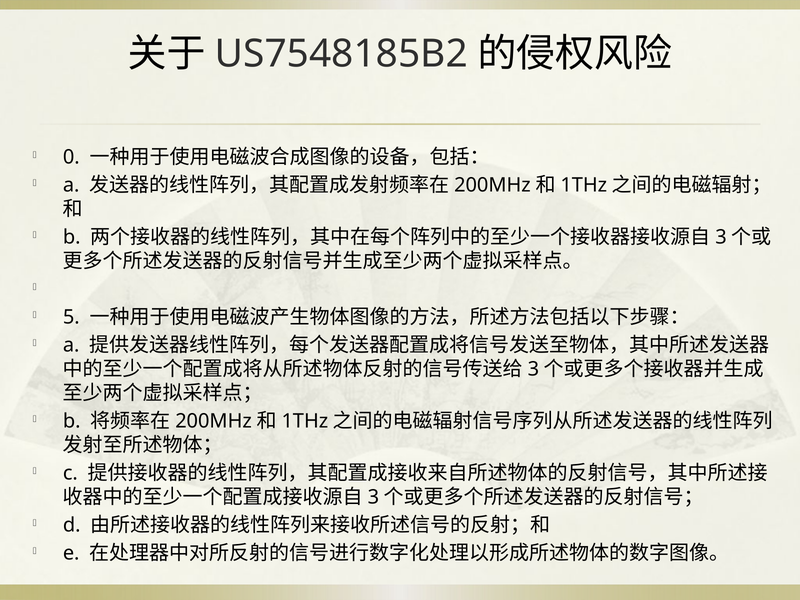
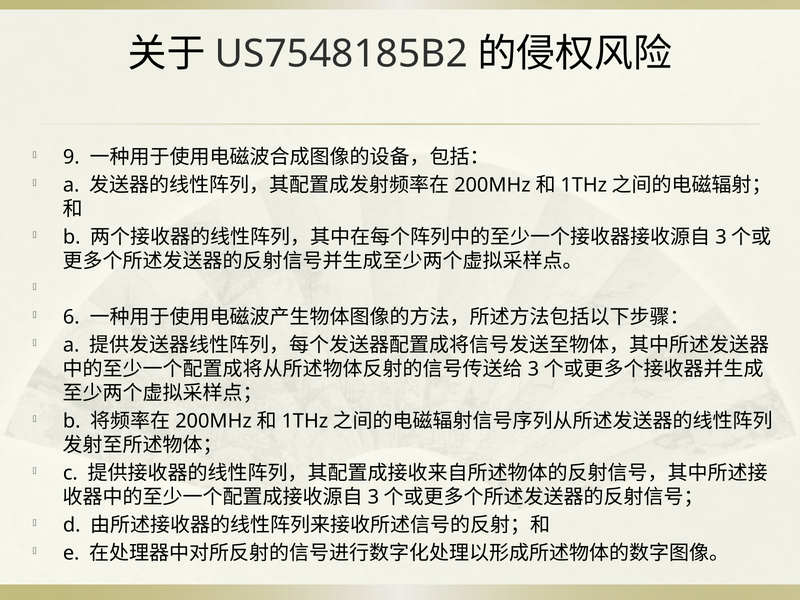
0: 0 -> 9 (71, 157)
5: 5 -> 6 (71, 317)
